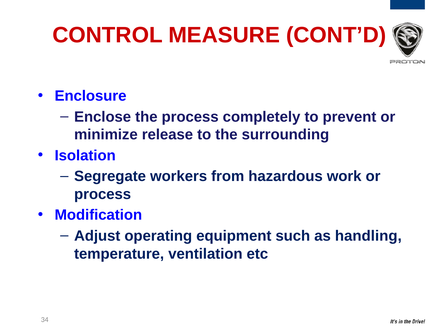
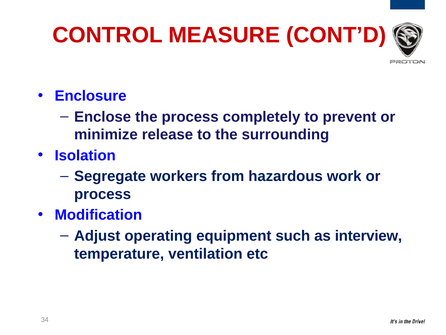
handling: handling -> interview (368, 236)
